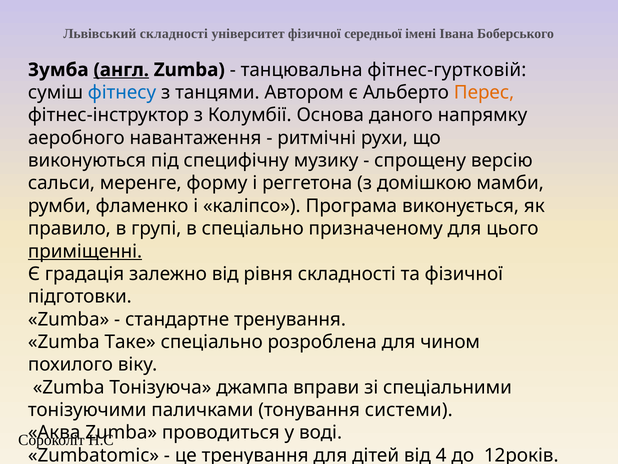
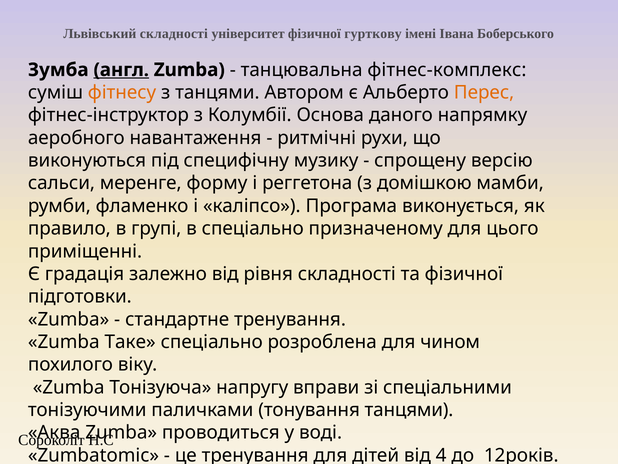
середньої: середньої -> гурткову (373, 34)
фітнес-гуртковій: фітнес-гуртковій -> фітнес-комплекс (447, 70)
фітнесу colour: blue -> orange (122, 92)
приміщенні underline: present -> none (85, 251)
джампа: джампа -> напругу (252, 387)
тонування системи: системи -> танцями (409, 410)
